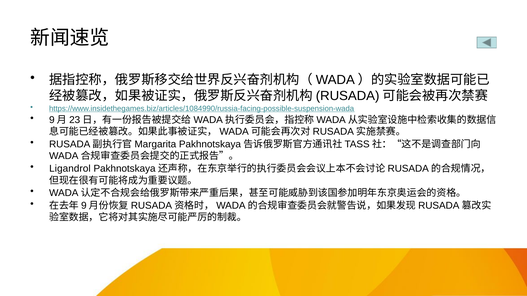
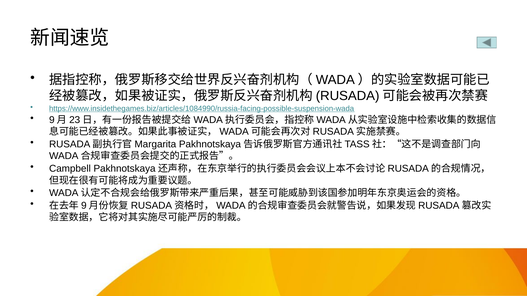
Ligandrol: Ligandrol -> Campbell (70, 169)
